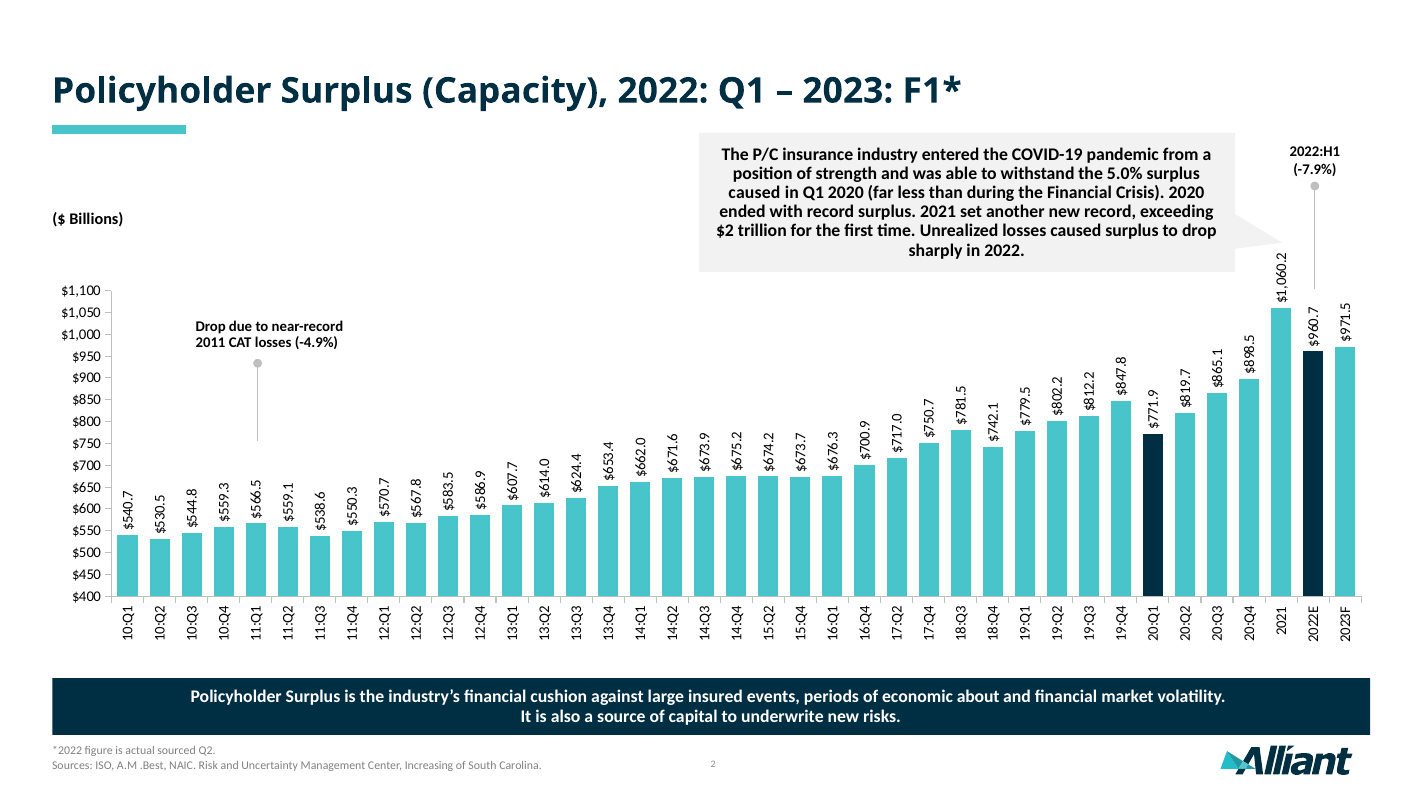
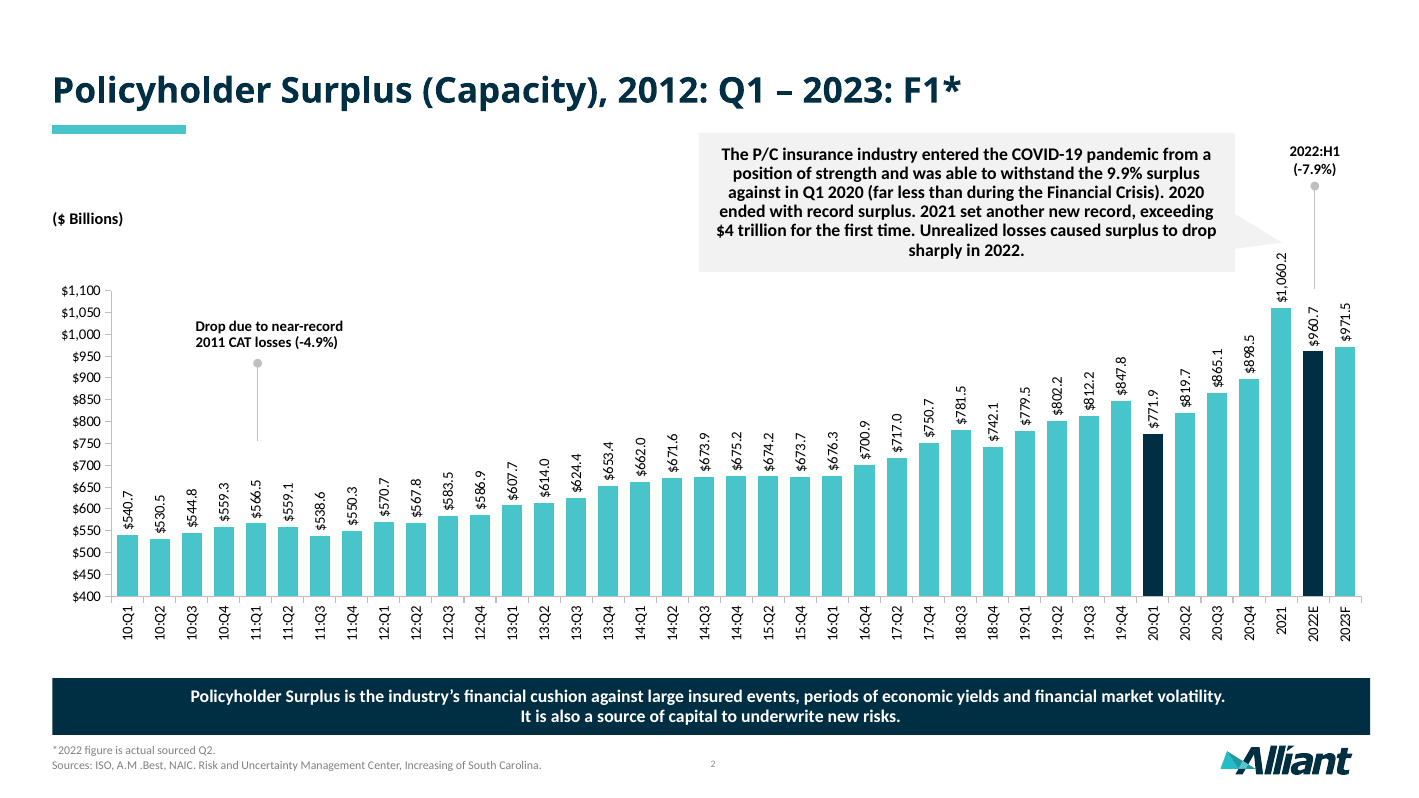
Capacity 2022: 2022 -> 2012 (663, 91)
5.0%: 5.0% -> 9.9% (1125, 174)
caused: caused -> against (755, 193)
$2: $2 -> $4 (725, 231)
about: about -> yields (978, 697)
